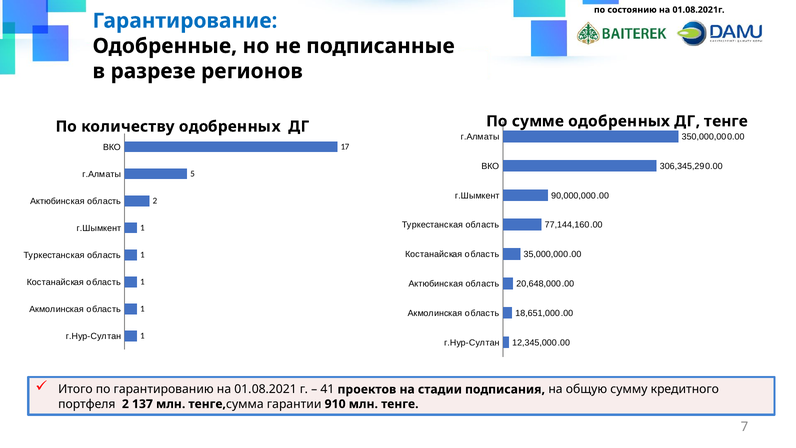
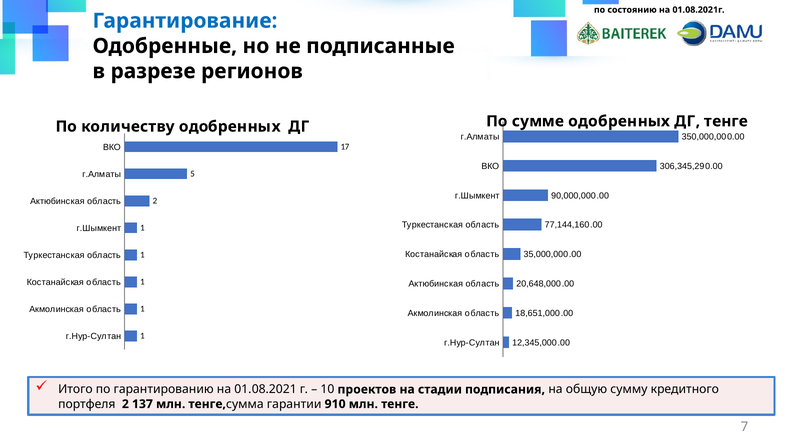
41: 41 -> 10 (327, 389)
